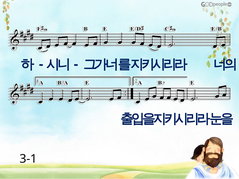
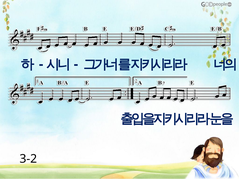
3-1: 3-1 -> 3-2 (28, 159)
